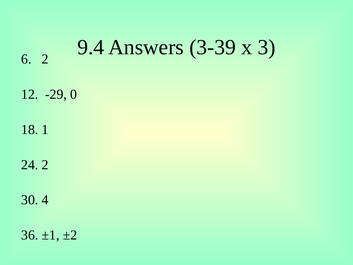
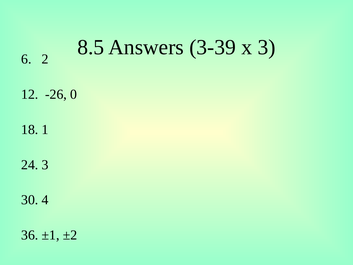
9.4: 9.4 -> 8.5 (91, 47)
-29: -29 -> -26 (56, 94)
24 2: 2 -> 3 (45, 165)
